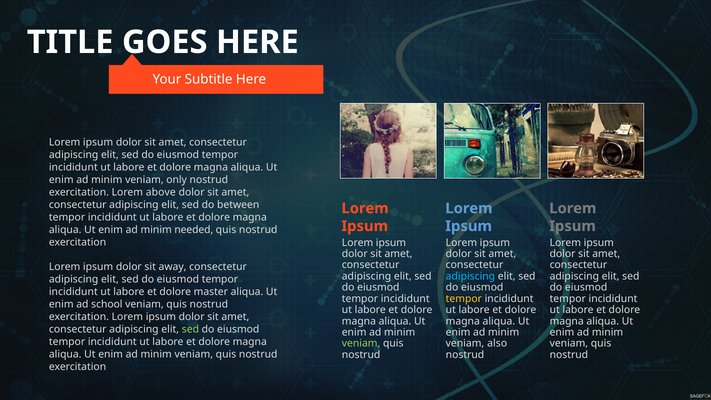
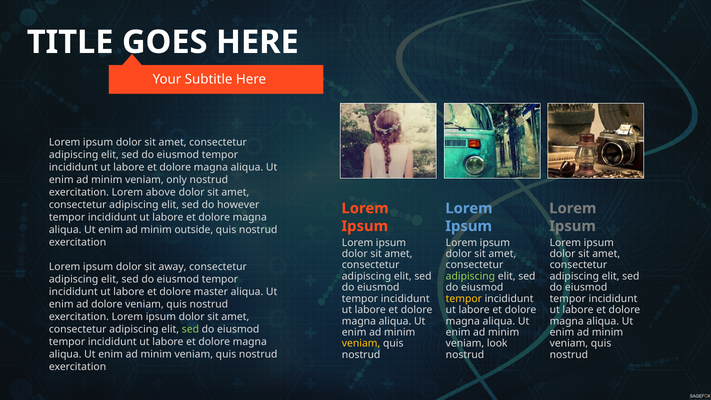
between: between -> however (238, 205)
needed: needed -> outside (194, 230)
adipiscing colour: light blue -> light green (470, 276)
ad school: school -> dolore (107, 304)
veniam colour: light green -> yellow (361, 343)
also: also -> look (497, 343)
